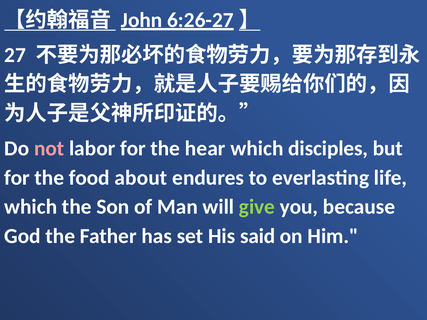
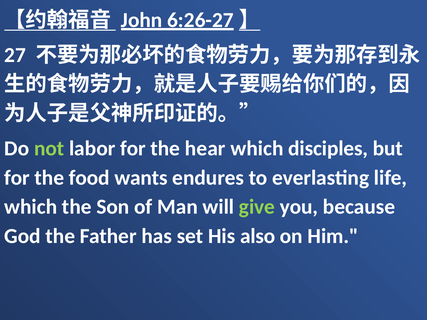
not colour: pink -> light green (49, 149)
about: about -> wants (141, 178)
said: said -> also (258, 236)
